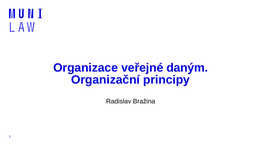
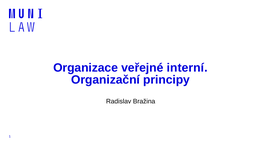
daným: daným -> interní (187, 68)
